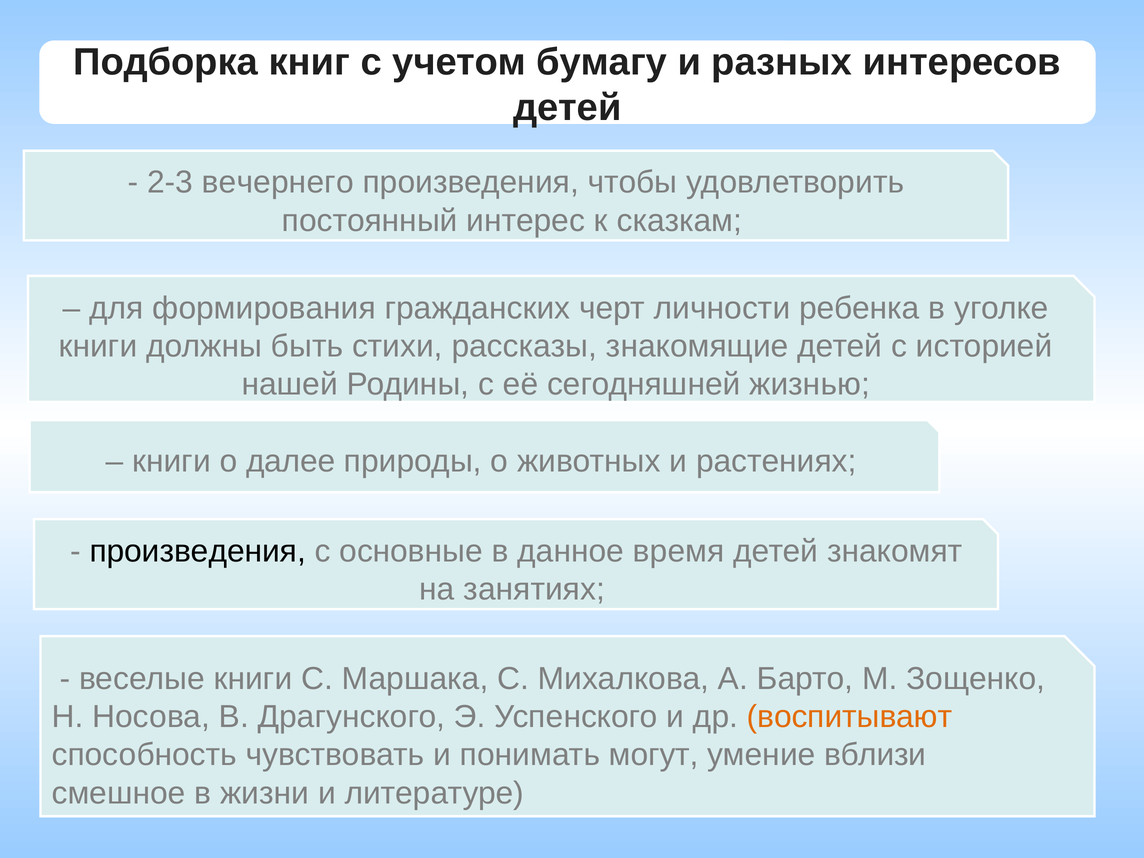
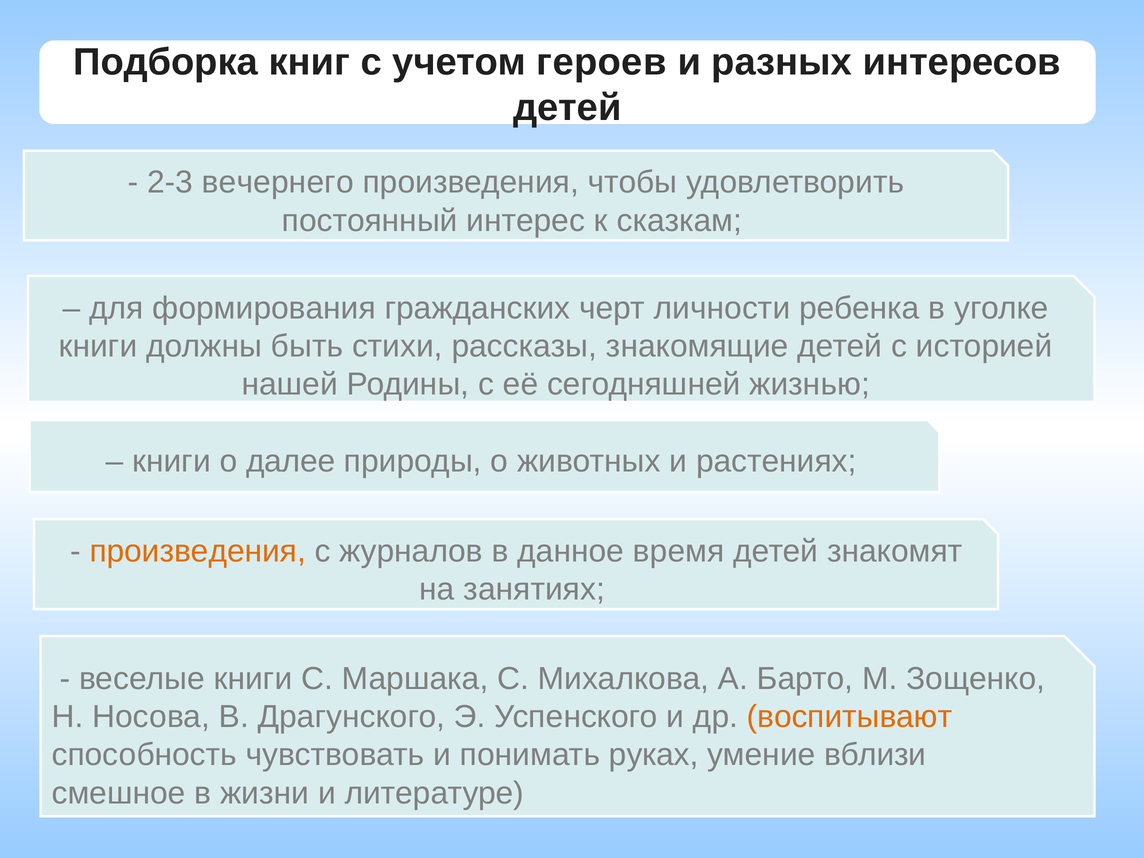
бумагу: бумагу -> героев (601, 62)
произведения colour: black -> orange (198, 551)
основные: основные -> журналов (411, 551)
могут: могут -> руках (654, 755)
